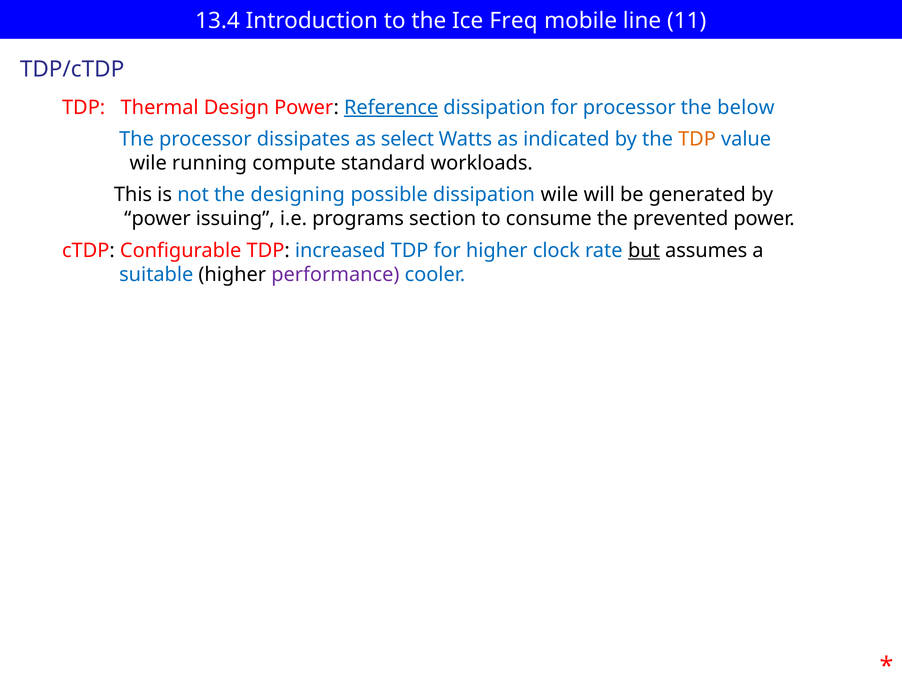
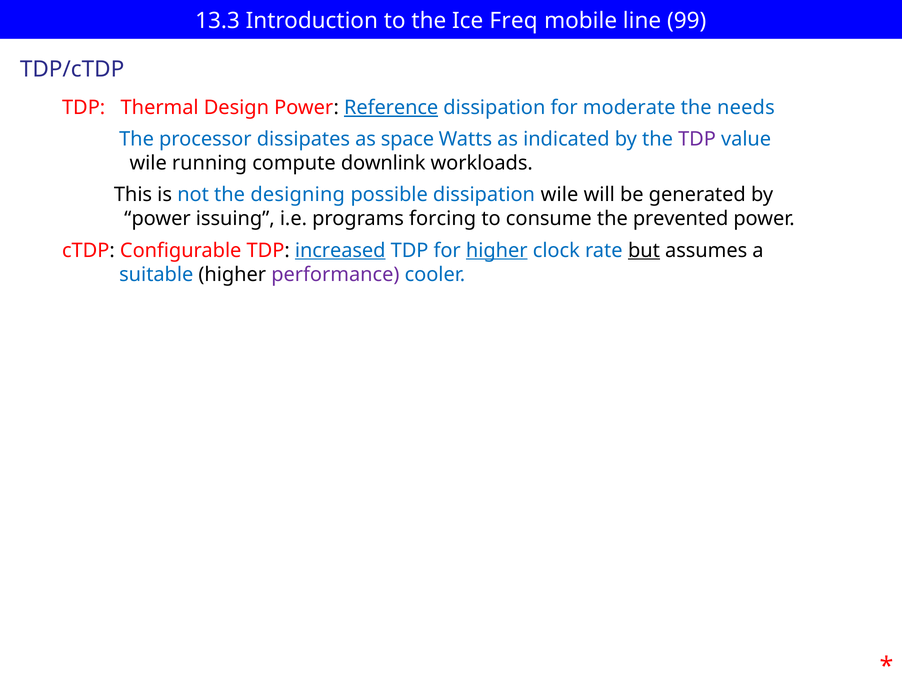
13.4: 13.4 -> 13.3 (218, 21)
11: 11 -> 99 (687, 21)
for processor: processor -> moderate (629, 107)
below: below -> needs (746, 107)
select: select -> space (407, 139)
TDP colour: orange -> purple (697, 139)
standard: standard -> downlink (383, 163)
section: section -> forcing (443, 219)
increased underline: none -> present (340, 250)
higher underline: none -> present (497, 250)
